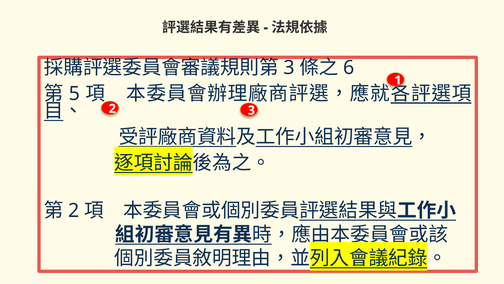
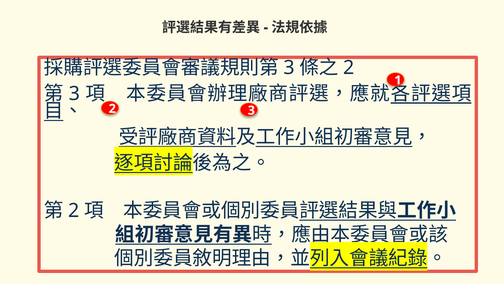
6: 6 -> 2 (349, 68)
5: 5 -> 3 (75, 93)
